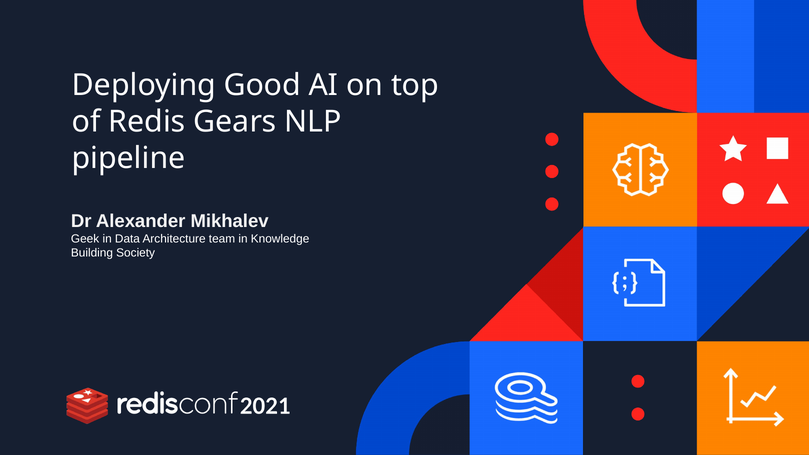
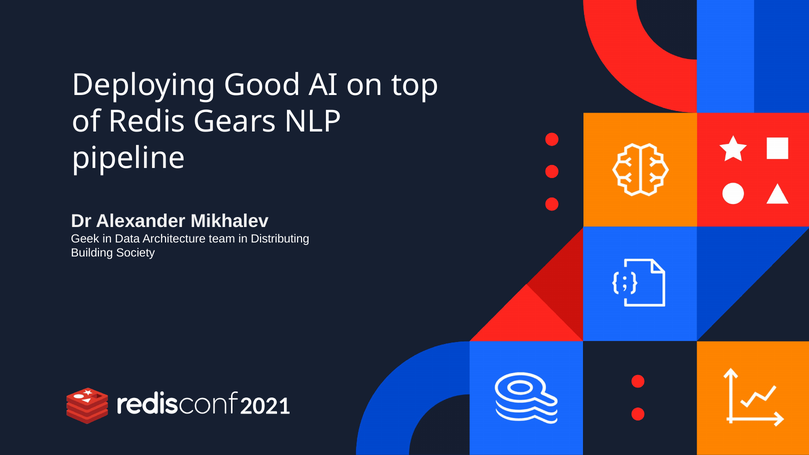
Knowledge: Knowledge -> Distributing (280, 239)
